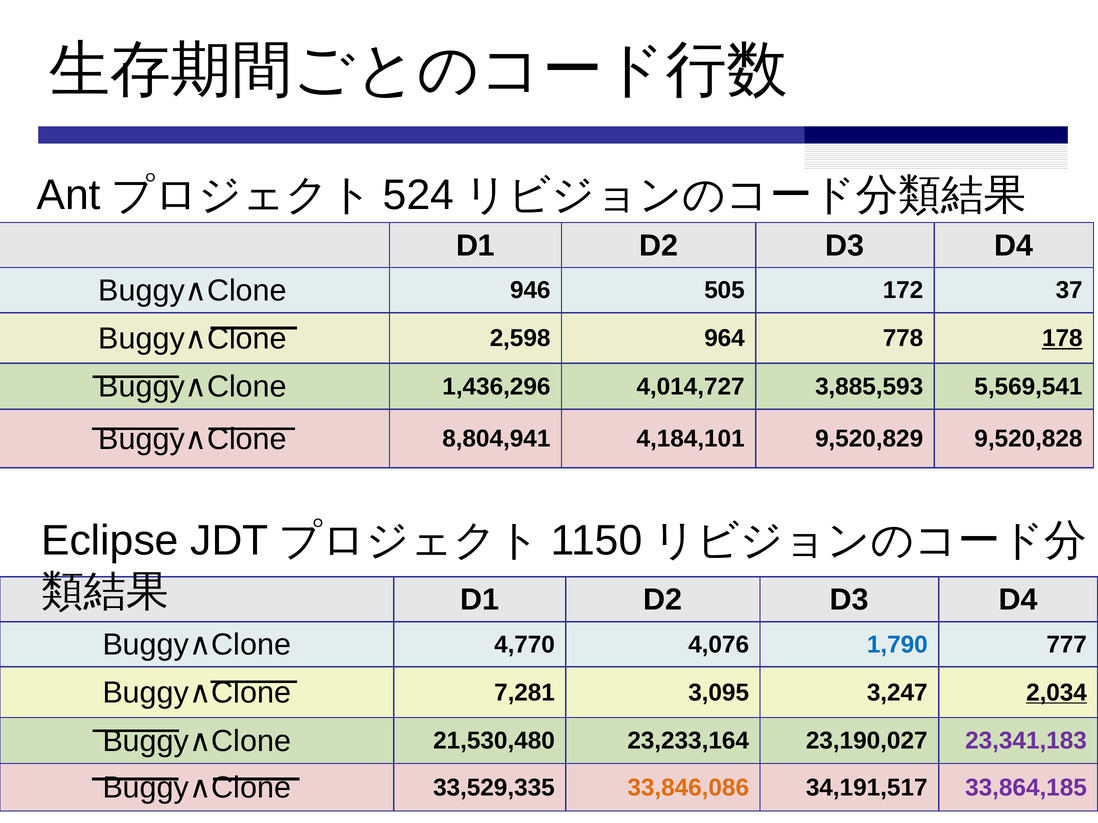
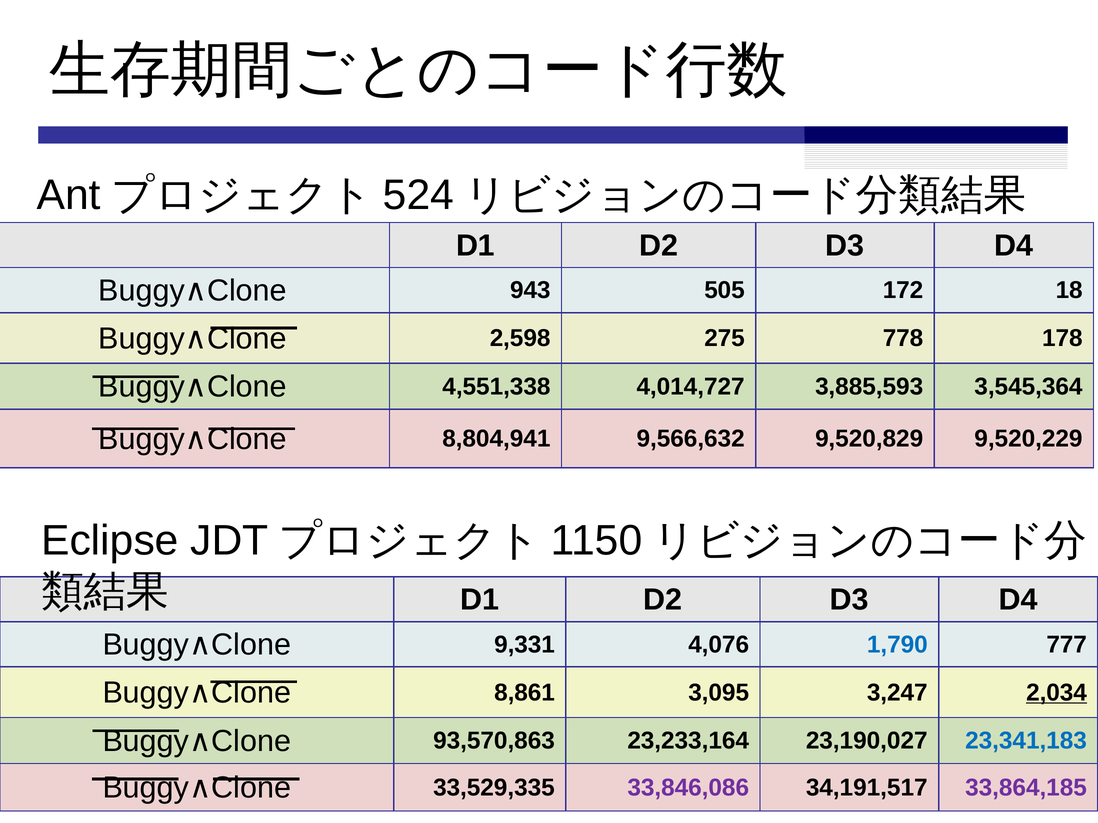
946: 946 -> 943 (530, 291)
37: 37 -> 18 (1069, 291)
964: 964 -> 275 (725, 338)
178 underline: present -> none (1062, 338)
1,436,296: 1,436,296 -> 4,551,338 (496, 387)
5,569,541: 5,569,541 -> 3,545,364 (1028, 387)
4,184,101: 4,184,101 -> 9,566,632 (691, 439)
9,520,828: 9,520,828 -> 9,520,229 (1028, 439)
4,770: 4,770 -> 9,331 (525, 645)
7,281: 7,281 -> 8,861 (525, 693)
21,530,480: 21,530,480 -> 93,570,863 (494, 741)
23,341,183 colour: purple -> blue (1026, 741)
33,846,086 colour: orange -> purple (688, 788)
